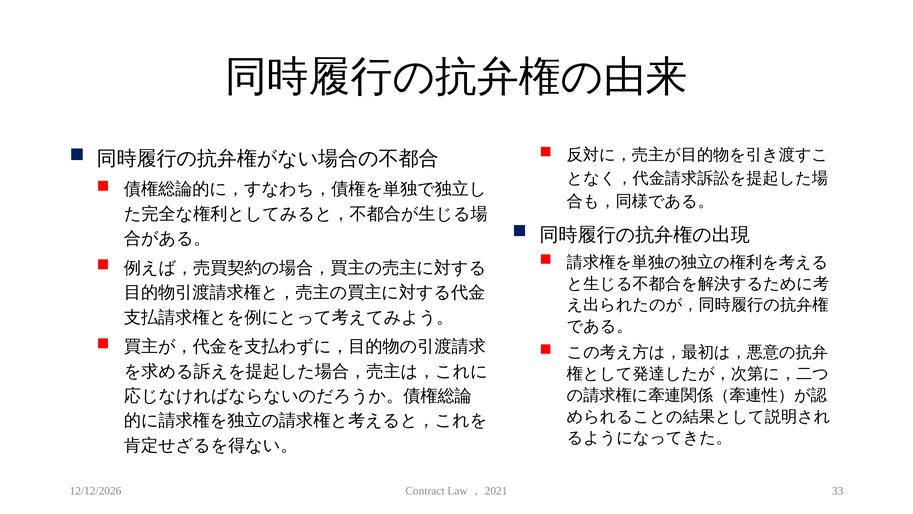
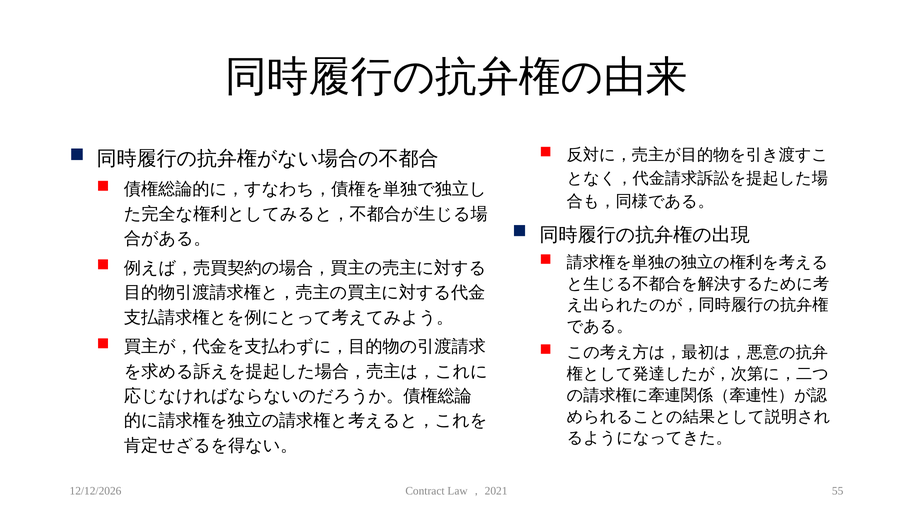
33: 33 -> 55 (838, 490)
